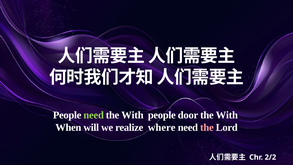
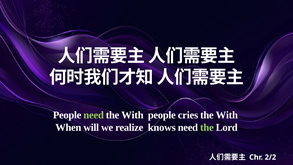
door: door -> cries (188, 115)
where: where -> knows (162, 127)
the colour: pink -> light green (207, 127)
